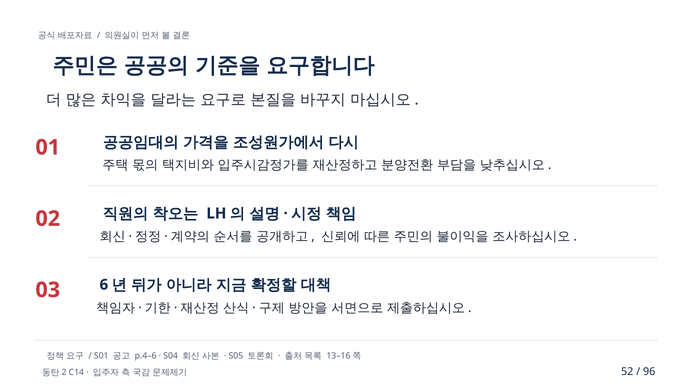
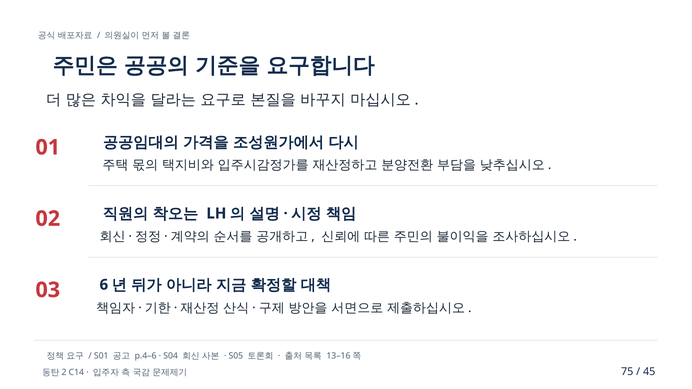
52: 52 -> 75 (627, 372)
96: 96 -> 45 (649, 372)
